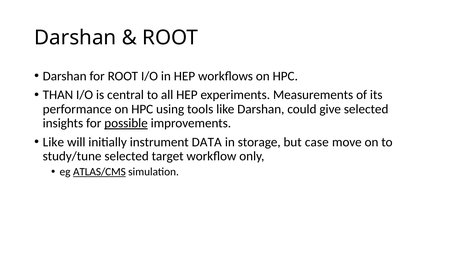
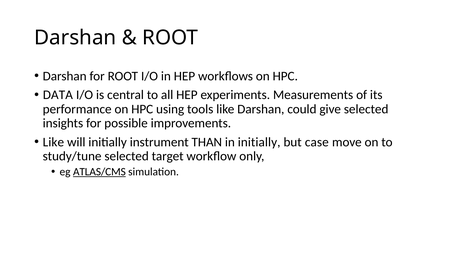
THAN: THAN -> DATA (58, 95)
possible underline: present -> none (126, 123)
DATA: DATA -> THAN (207, 142)
in storage: storage -> initially (259, 142)
